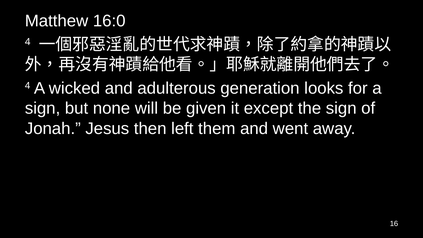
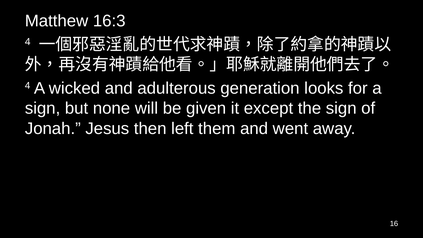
16:0: 16:0 -> 16:3 (109, 21)
